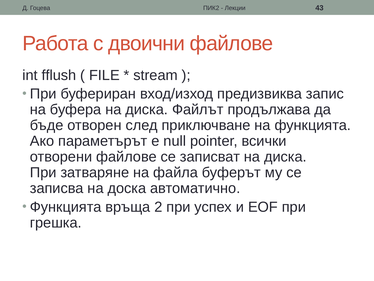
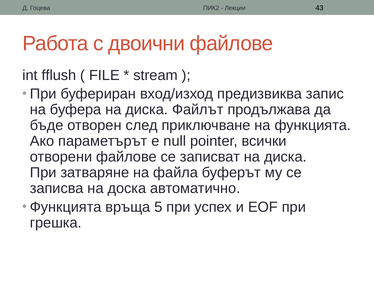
2: 2 -> 5 (158, 207)
